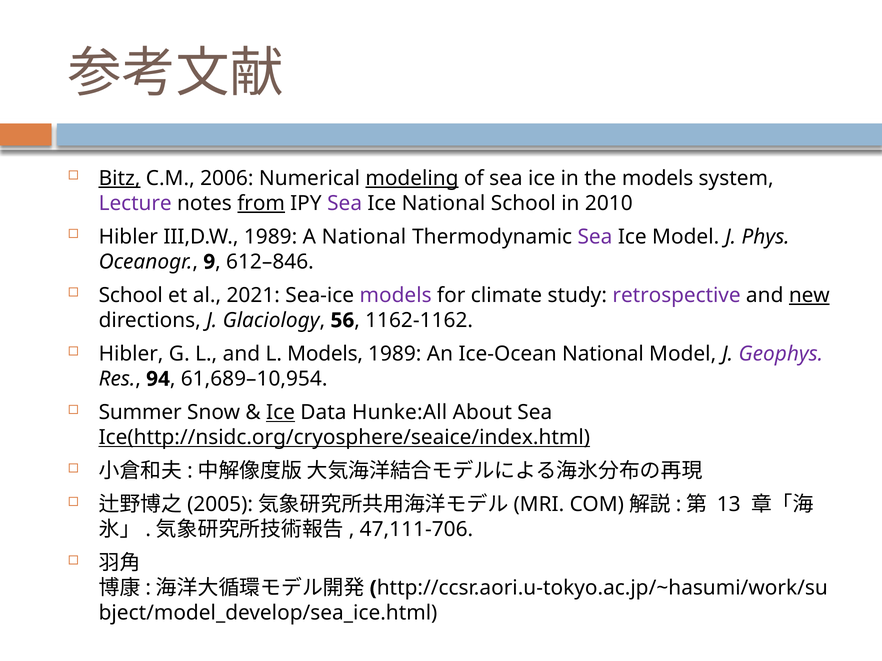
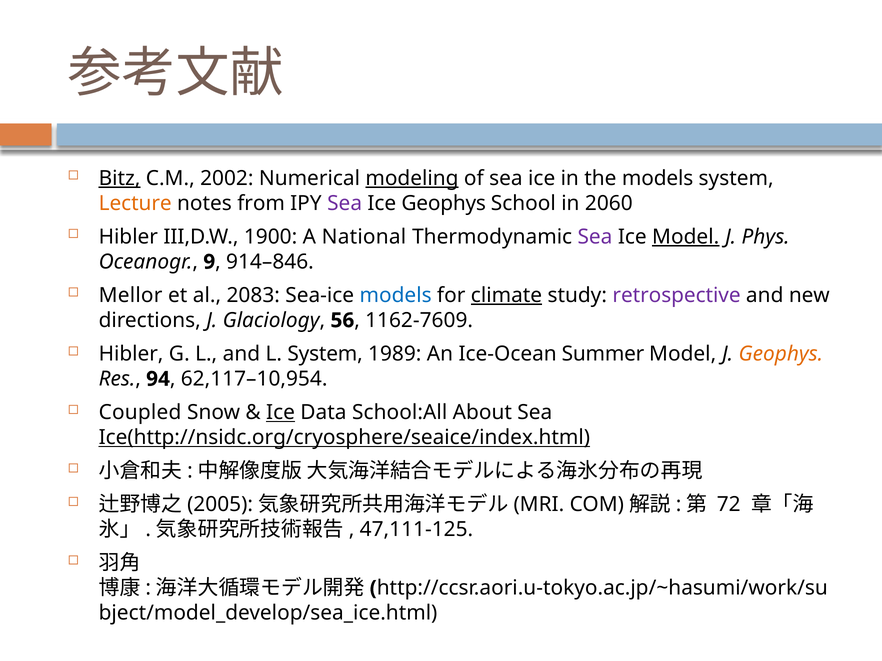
2006: 2006 -> 2002 (227, 178)
Lecture colour: purple -> orange (135, 203)
from underline: present -> none (261, 203)
Ice National: National -> Geophys (444, 203)
2010: 2010 -> 2060 (609, 203)
III,D.W 1989: 1989 -> 1900 (271, 237)
Model underline: none -> present (686, 237)
612–846: 612–846 -> 914–846 (270, 262)
School: School -> Mellor (131, 296)
2021: 2021 -> 2083 (253, 296)
models colour: purple -> blue (396, 296)
climate underline: none -> present (506, 296)
new underline: present -> none (809, 296)
1162-1162: 1162-1162 -> 1162-7609 (419, 321)
L Models: Models -> System (325, 354)
Ice-Ocean National: National -> Summer (603, 354)
Geophys colour: purple -> orange (781, 354)
61,689–10,954: 61,689–10,954 -> 62,117–10,954 (254, 379)
Summer: Summer -> Coupled (140, 413)
Hunke:All: Hunke:All -> School:All (400, 413)
13: 13 -> 72 (729, 505)
47,111-706: 47,111-706 -> 47,111-125 (416, 530)
